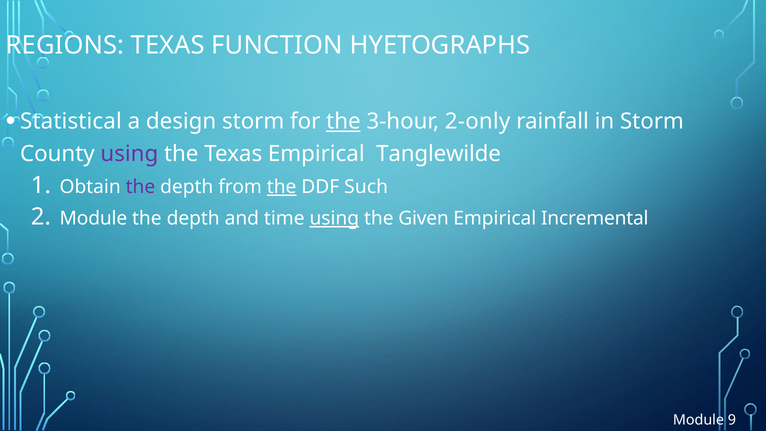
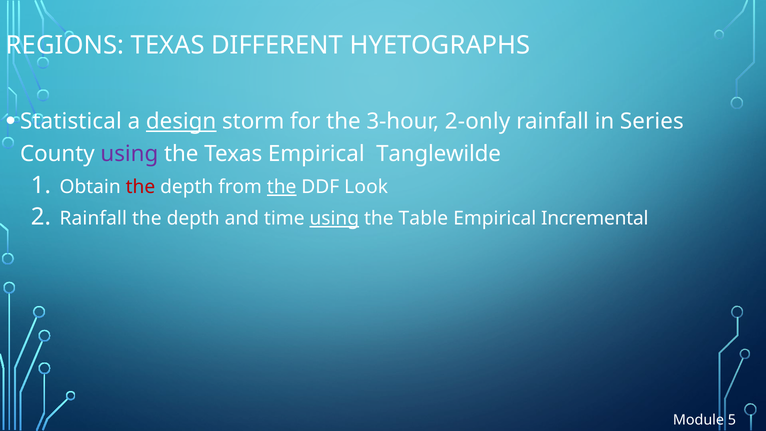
FUNCTION: FUNCTION -> DIFFERENT (277, 45)
design underline: none -> present (181, 121)
the underline: present -> none (343, 121)
in Storm: Storm -> Series (652, 121)
the colour: purple -> red (140, 187)
Such: Such -> Look (366, 187)
Module: Module -> Rainfall (93, 218)
Given: Given -> Table (423, 218)
9: 9 -> 5 (732, 420)
